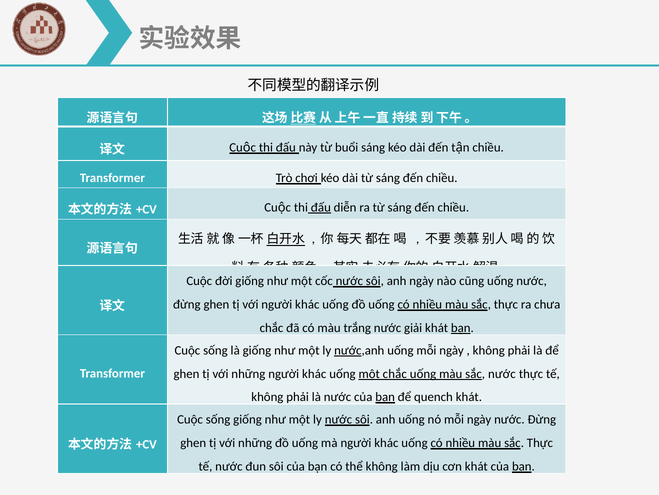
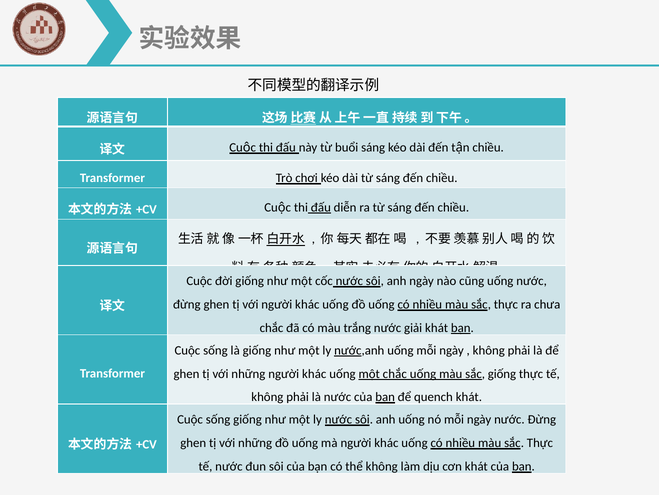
sắc nước: nước -> giống (502, 373)
